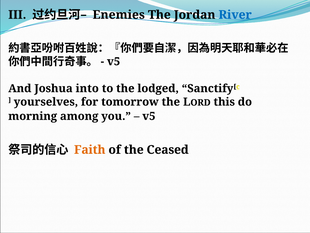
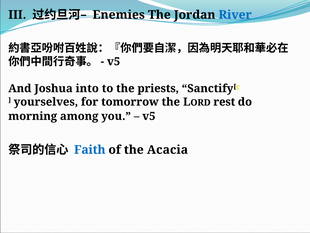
lodged: lodged -> priests (158, 88)
this: this -> rest (224, 102)
Faith colour: orange -> blue (90, 149)
Ceased: Ceased -> Acacia (168, 149)
